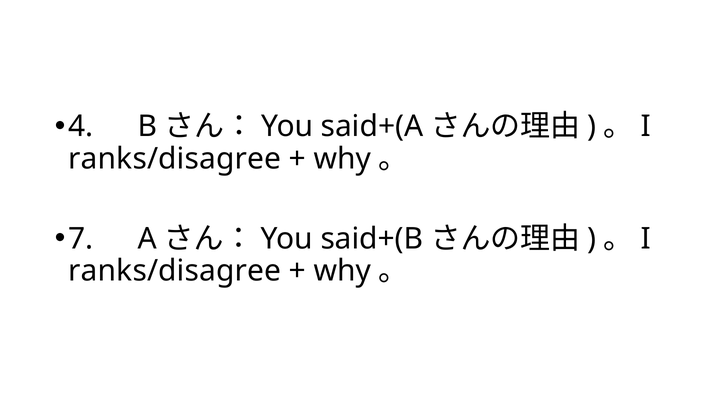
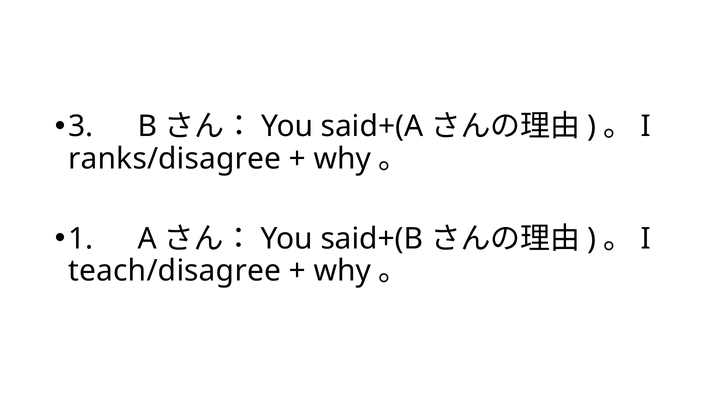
4: 4 -> 3 (81, 126)
7: 7 -> 1 (81, 238)
ranks/disagree: ranks/disagree -> teach/disagree (175, 271)
